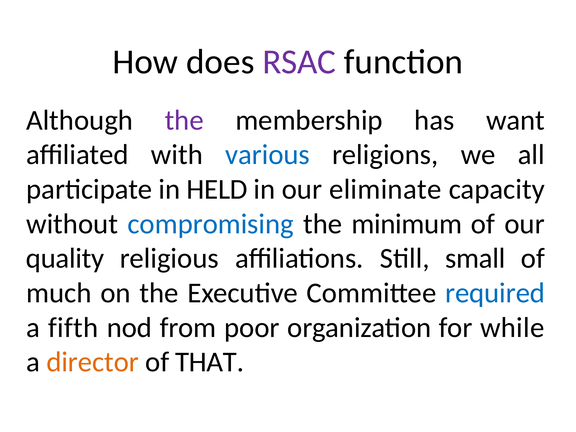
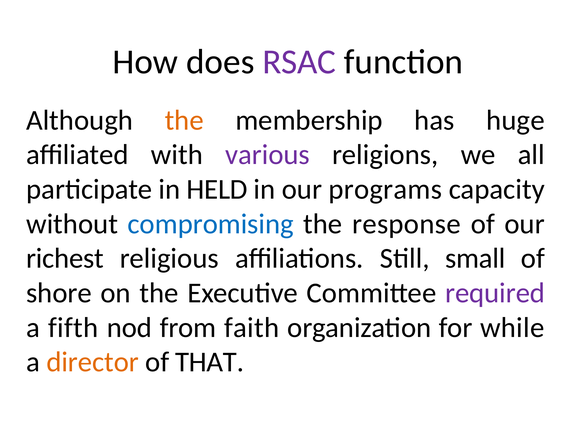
the colour: purple -> orange (184, 120)
want: want -> huge (515, 120)
various colour: blue -> purple (268, 155)
eliminate: eliminate -> programs (385, 189)
minimum: minimum -> response (406, 224)
quality: quality -> richest (65, 258)
much: much -> shore (59, 293)
required colour: blue -> purple (495, 293)
poor: poor -> faith (252, 328)
